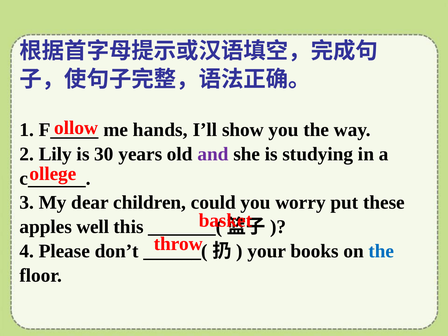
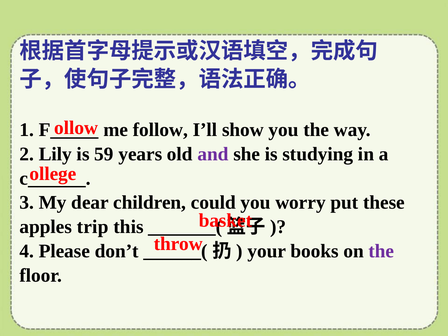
hands: hands -> follow (160, 130)
30: 30 -> 59 (104, 154)
well: well -> trip (93, 227)
the colour: blue -> purple (381, 251)
